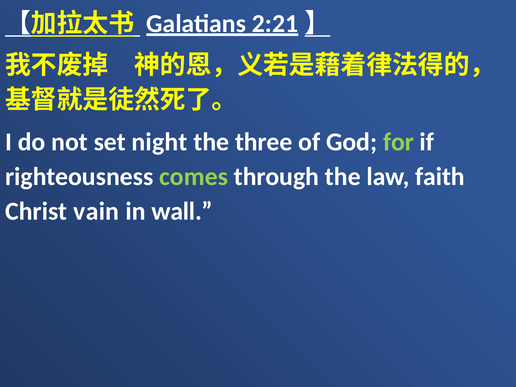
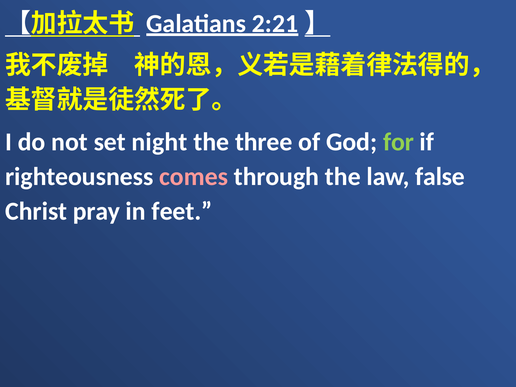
comes colour: light green -> pink (194, 177)
faith: faith -> false (440, 177)
vain: vain -> pray (96, 211)
wall: wall -> feet (182, 211)
